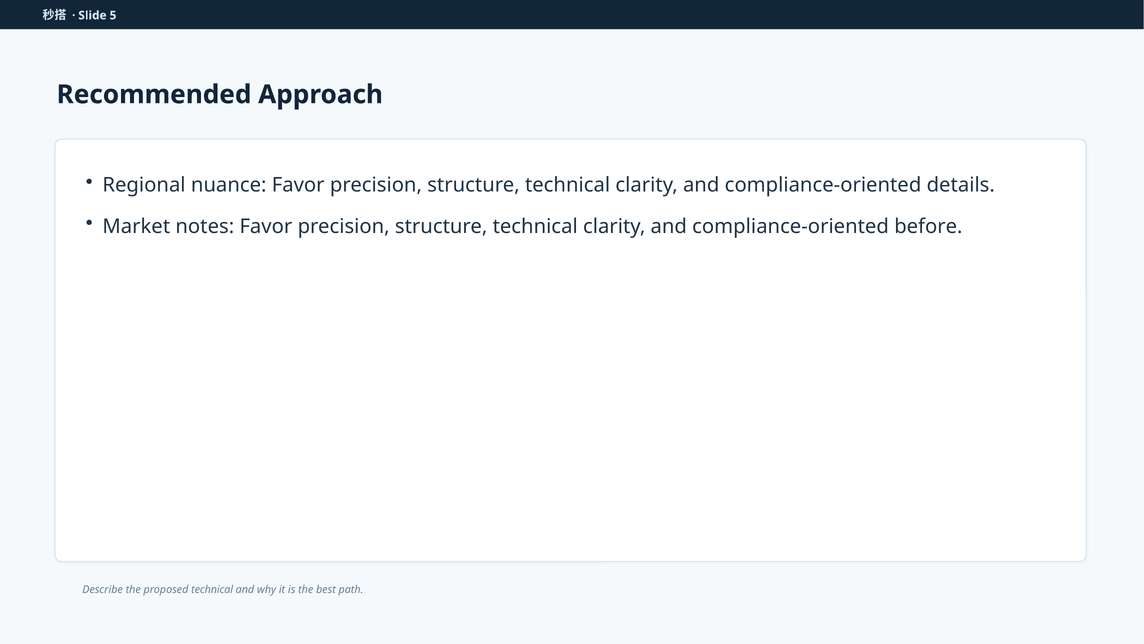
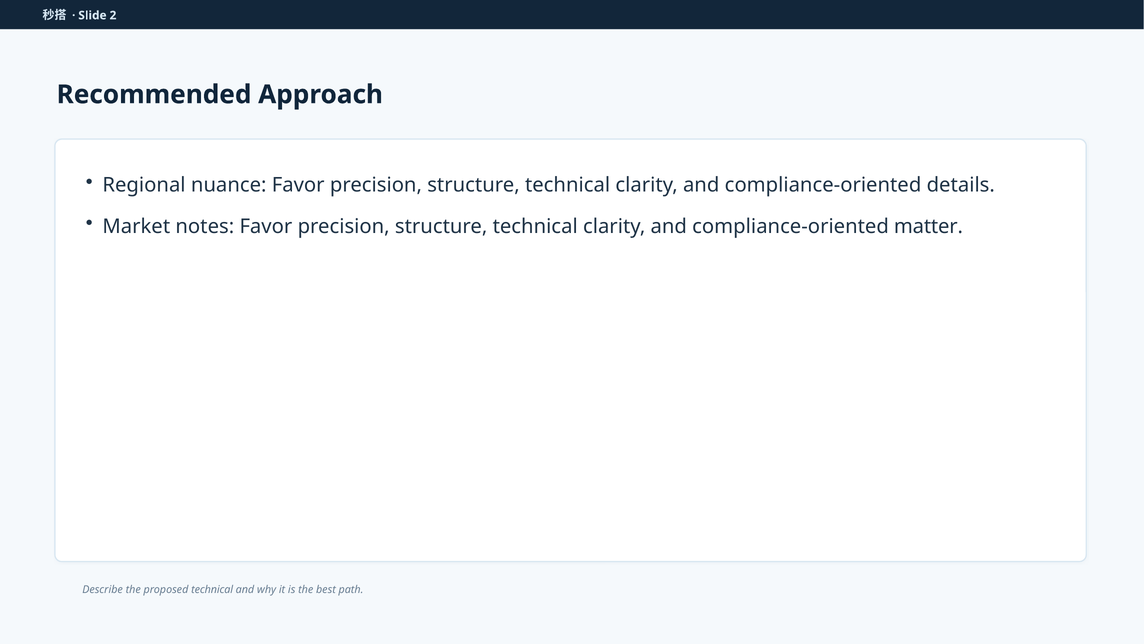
5: 5 -> 2 (113, 15)
before: before -> matter (928, 226)
